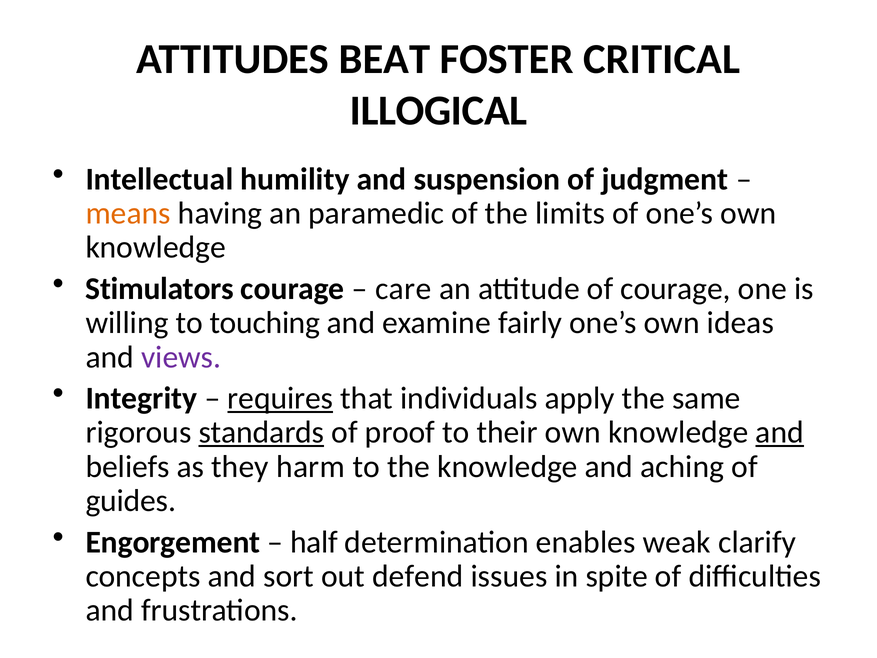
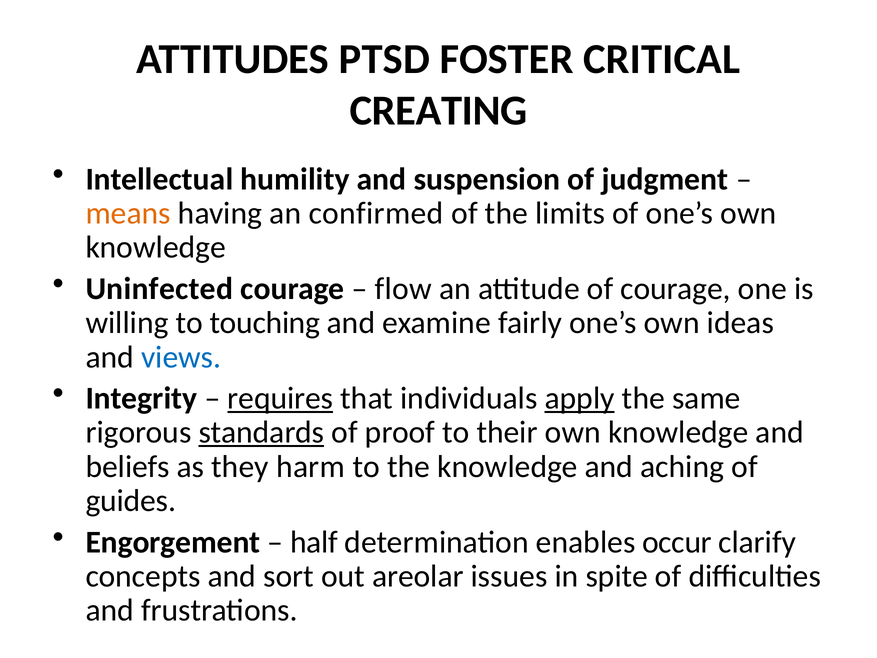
BEAT: BEAT -> PTSD (384, 59)
ILLOGICAL: ILLOGICAL -> CREATING (439, 110)
paramedic: paramedic -> confirmed (376, 213)
Stimulators: Stimulators -> Uninfected (159, 289)
care: care -> flow (403, 289)
views colour: purple -> blue (181, 357)
apply underline: none -> present (580, 398)
and underline: present -> none (780, 432)
weak: weak -> occur (677, 542)
defend: defend -> areolar (418, 576)
